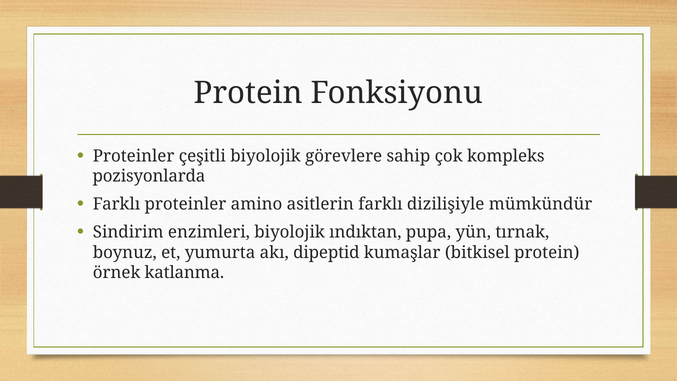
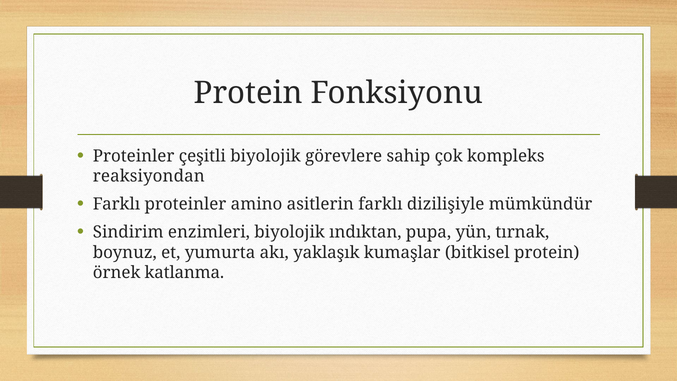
pozisyonlarda: pozisyonlarda -> reaksiyondan (149, 176)
dipeptid: dipeptid -> yaklaşık (326, 252)
